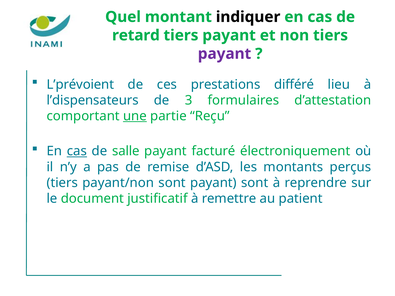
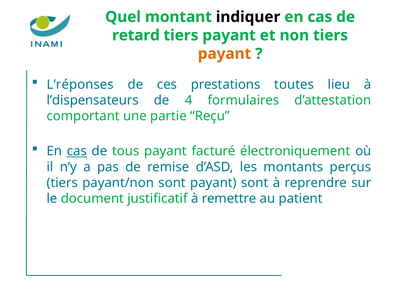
payant colour: purple -> orange (225, 54)
L’prévoient: L’prévoient -> L’réponses (80, 84)
différé: différé -> toutes (294, 84)
3: 3 -> 4 (189, 100)
une underline: present -> none (135, 116)
salle: salle -> tous (126, 151)
